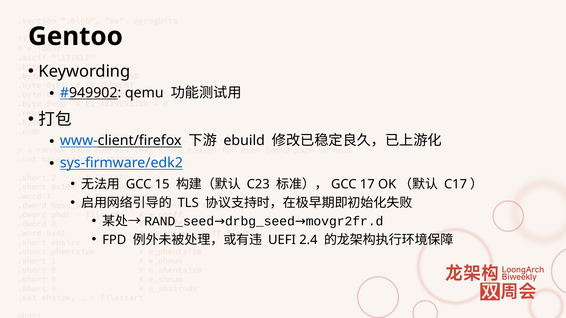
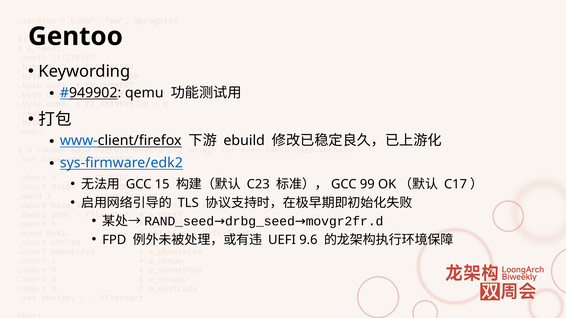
17: 17 -> 99 (367, 185)
2.4: 2.4 -> 9.6 (308, 240)
